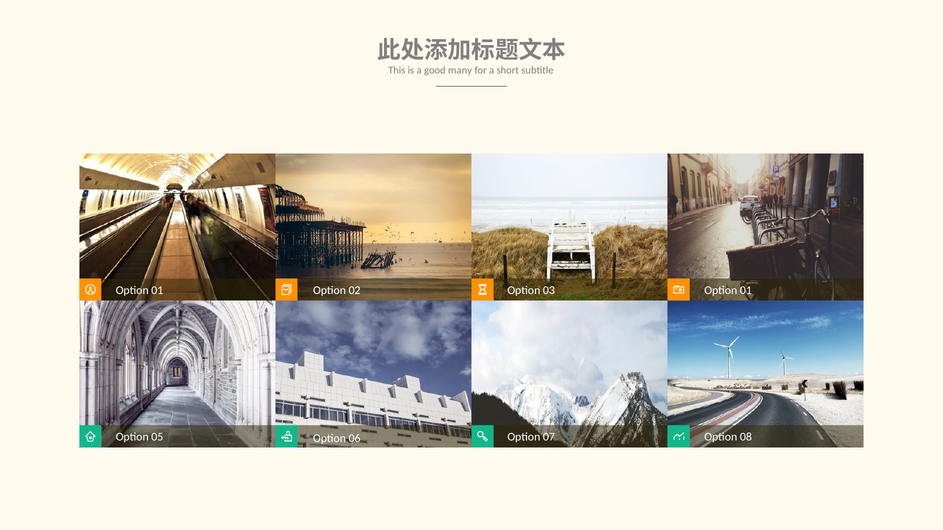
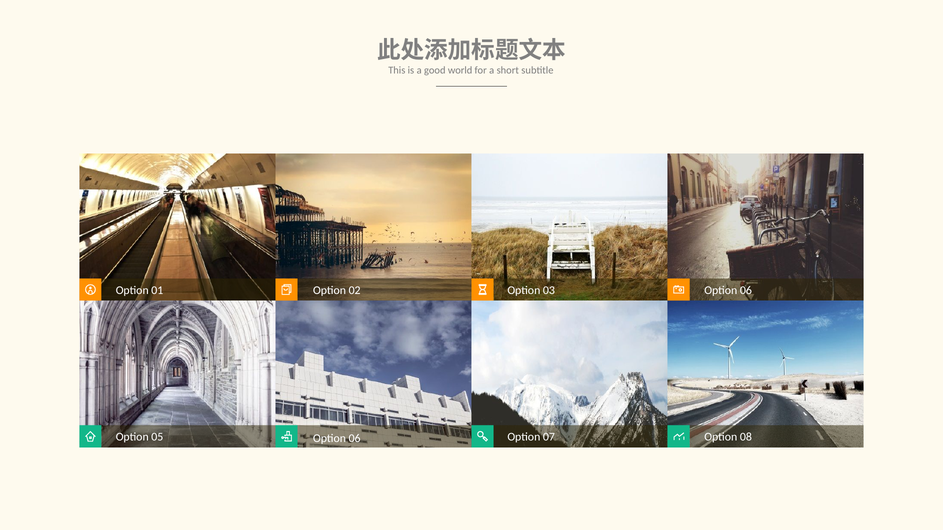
many: many -> world (460, 70)
01: 01 -> 06 (746, 291)
